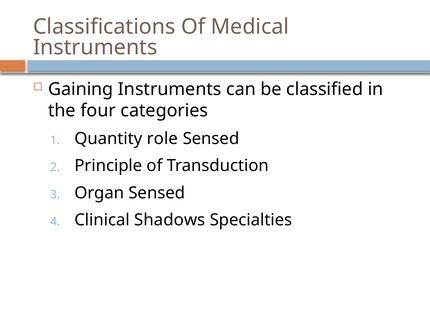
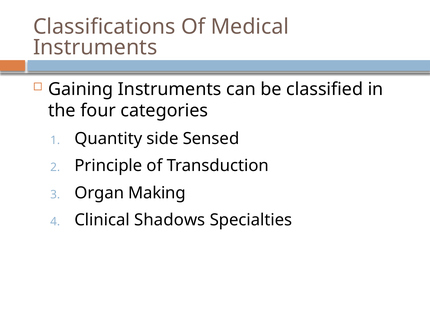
role: role -> side (163, 139)
Organ Sensed: Sensed -> Making (157, 193)
